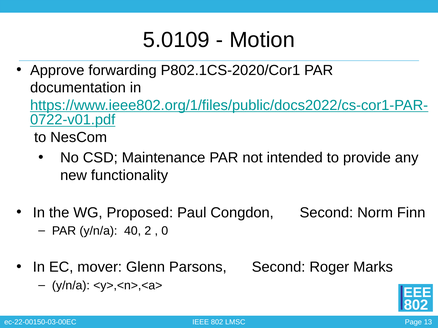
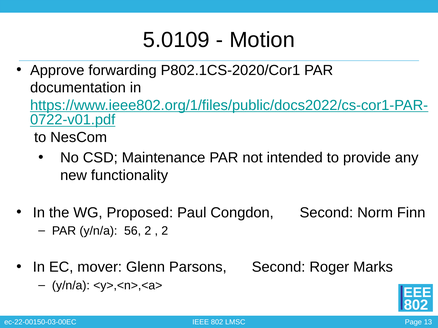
40: 40 -> 56 (133, 231)
0: 0 -> 2 (165, 231)
